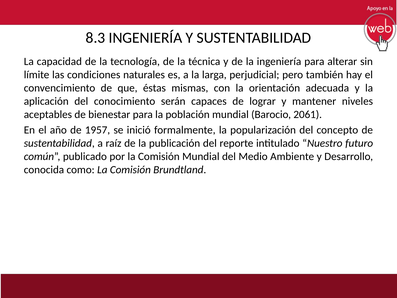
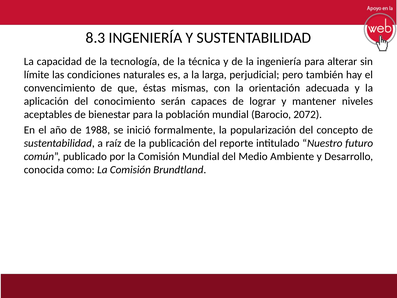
2061: 2061 -> 2072 (308, 114)
1957: 1957 -> 1988 (98, 130)
